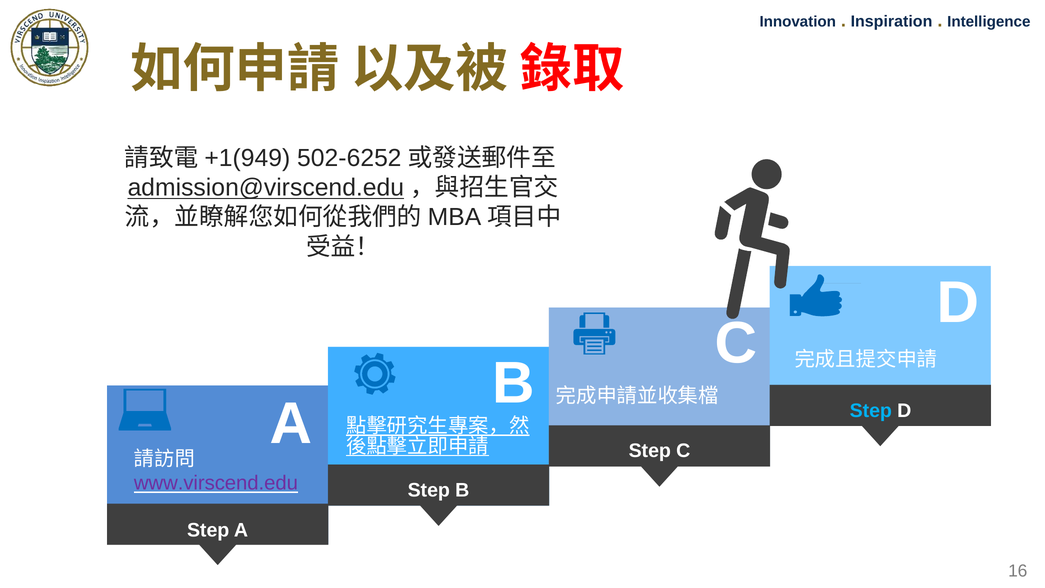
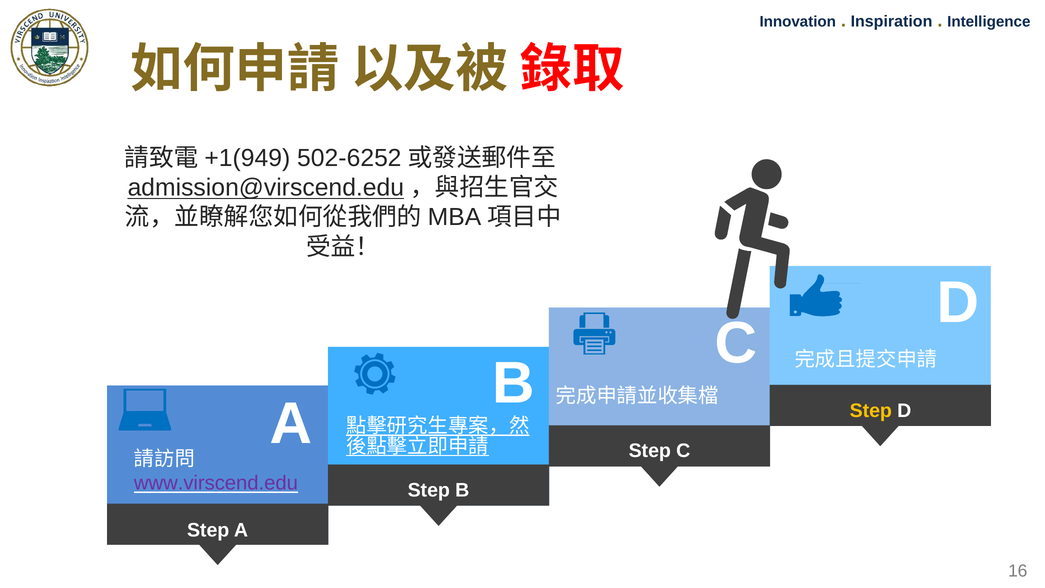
Step colour: light blue -> yellow (871, 411)
